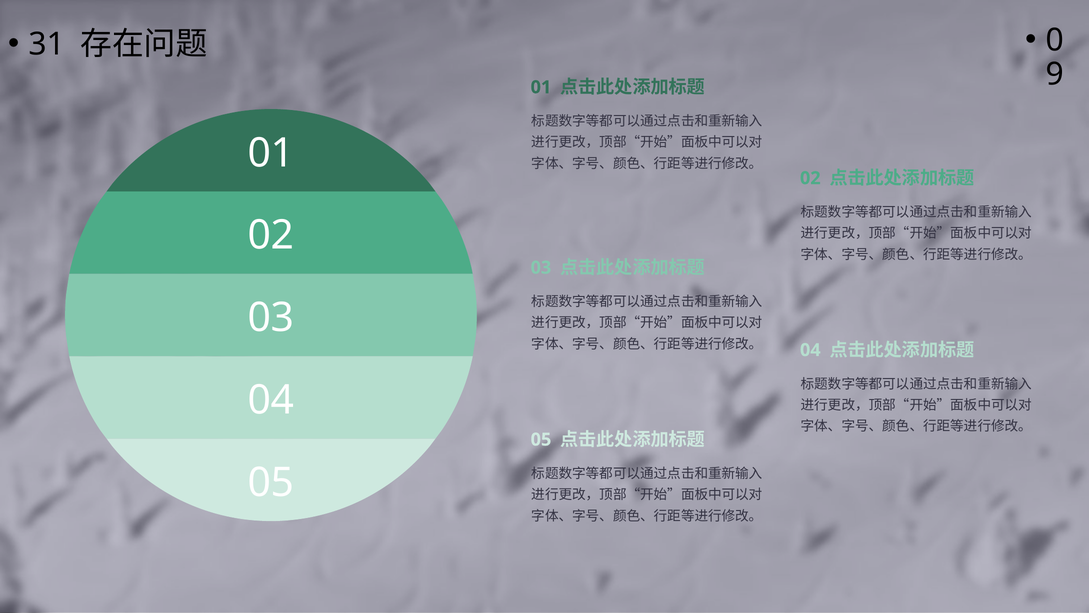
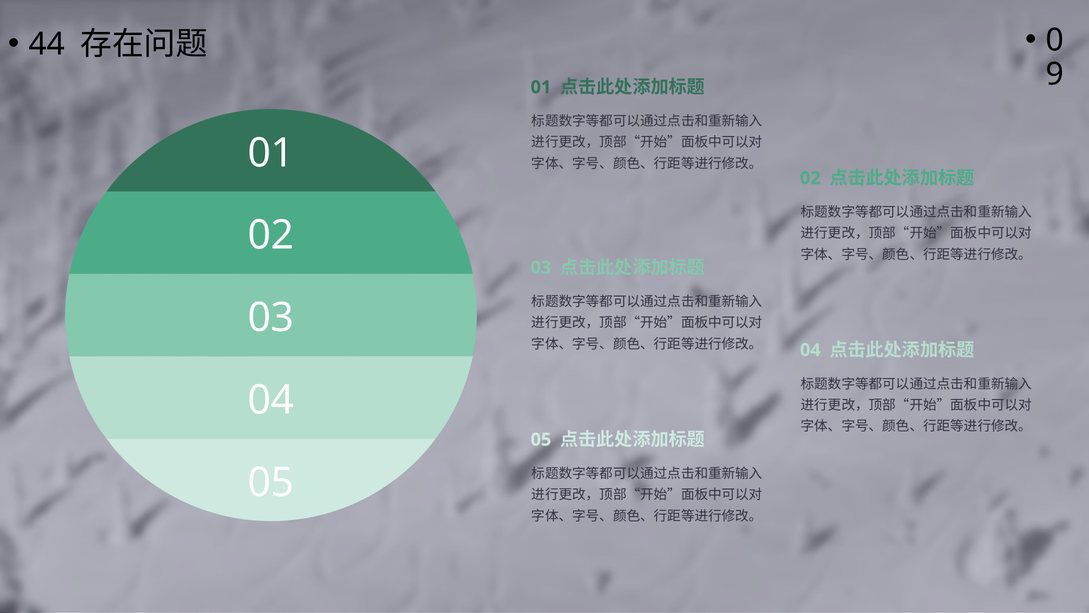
31: 31 -> 44 (47, 44)
